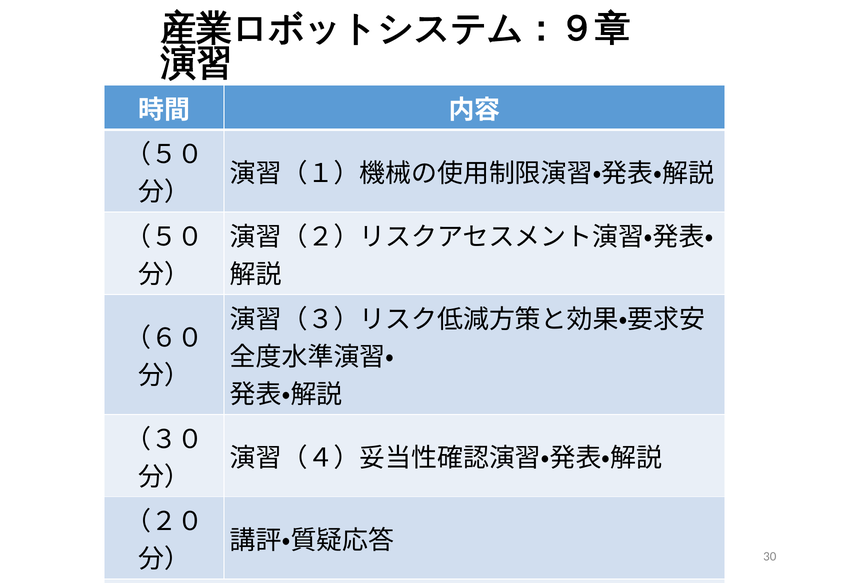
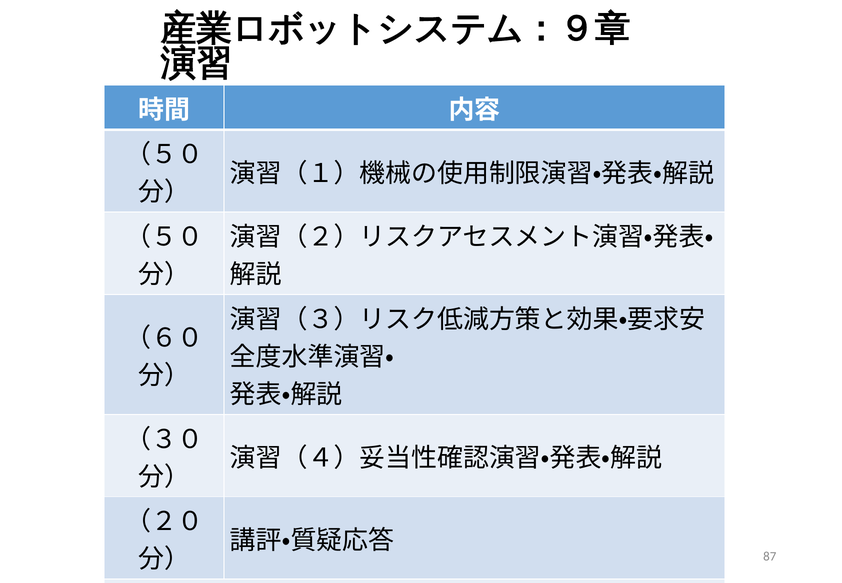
30: 30 -> 87 (770, 557)
